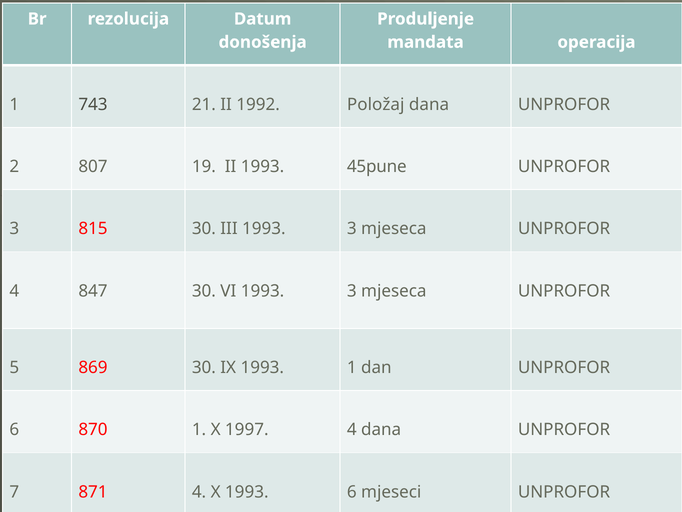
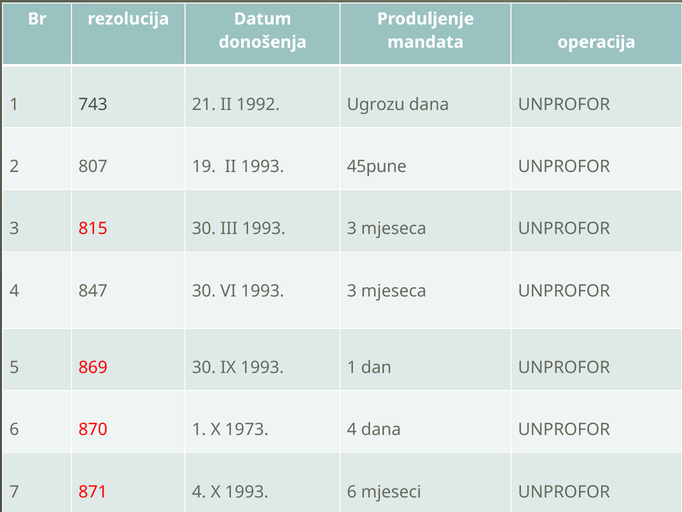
Položaj: Položaj -> Ugrozu (376, 104)
1997: 1997 -> 1973 (247, 429)
